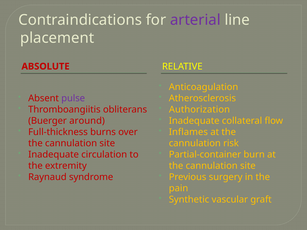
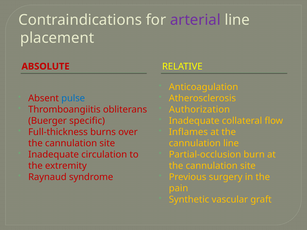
pulse colour: purple -> blue (73, 98)
around: around -> specific (87, 121)
cannulation risk: risk -> line (231, 143)
Partial-container: Partial-container -> Partial-occlusion (205, 155)
